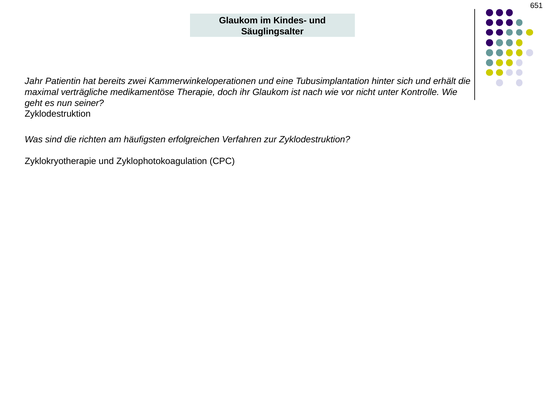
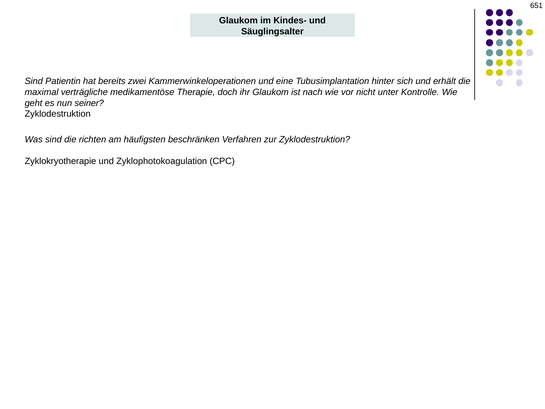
Jahr: Jahr -> Sind (34, 81)
erfolgreichen: erfolgreichen -> beschränken (194, 139)
